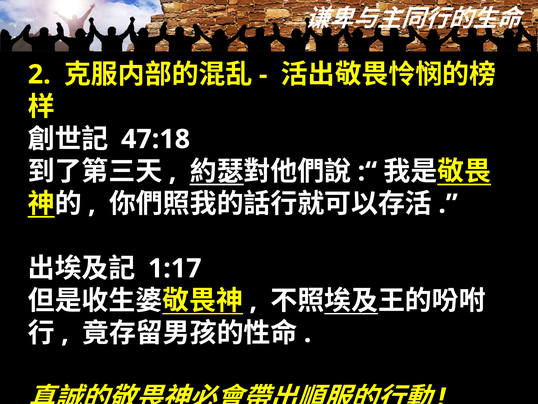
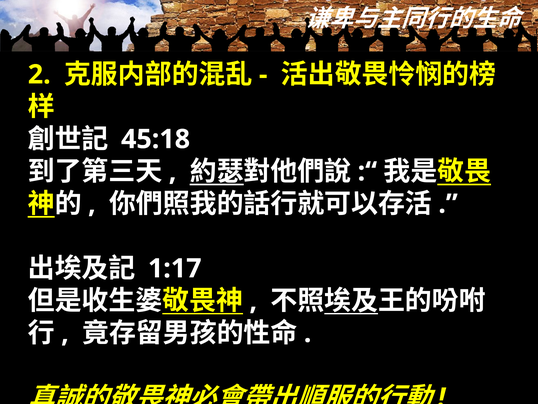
47:18: 47:18 -> 45:18 (156, 139)
